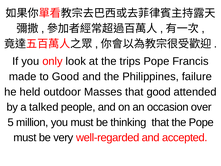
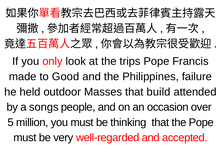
that good: good -> build (159, 92)
talked: talked -> songs (44, 107)
